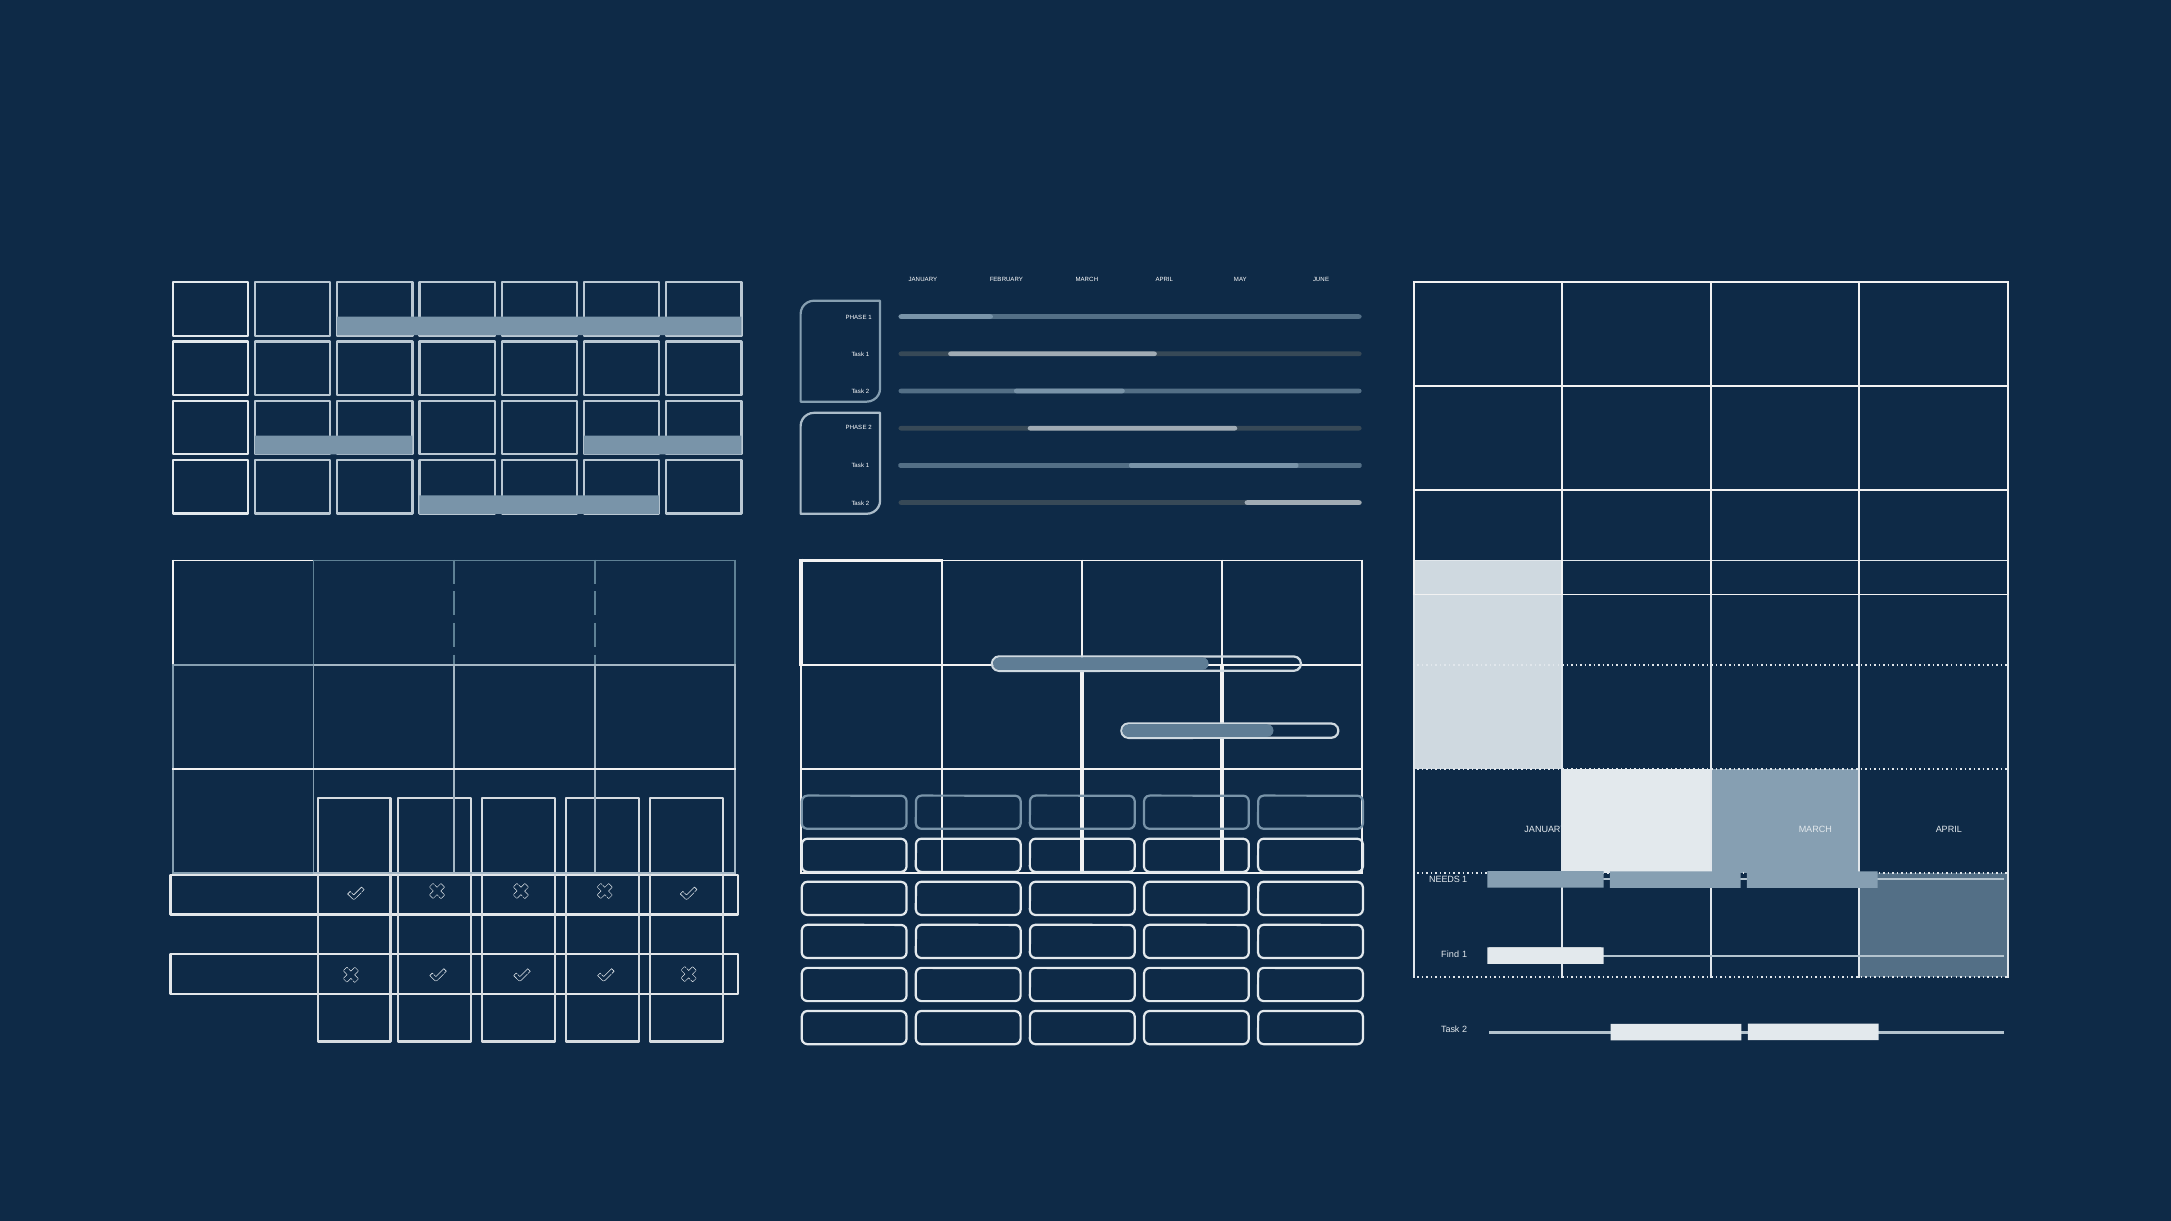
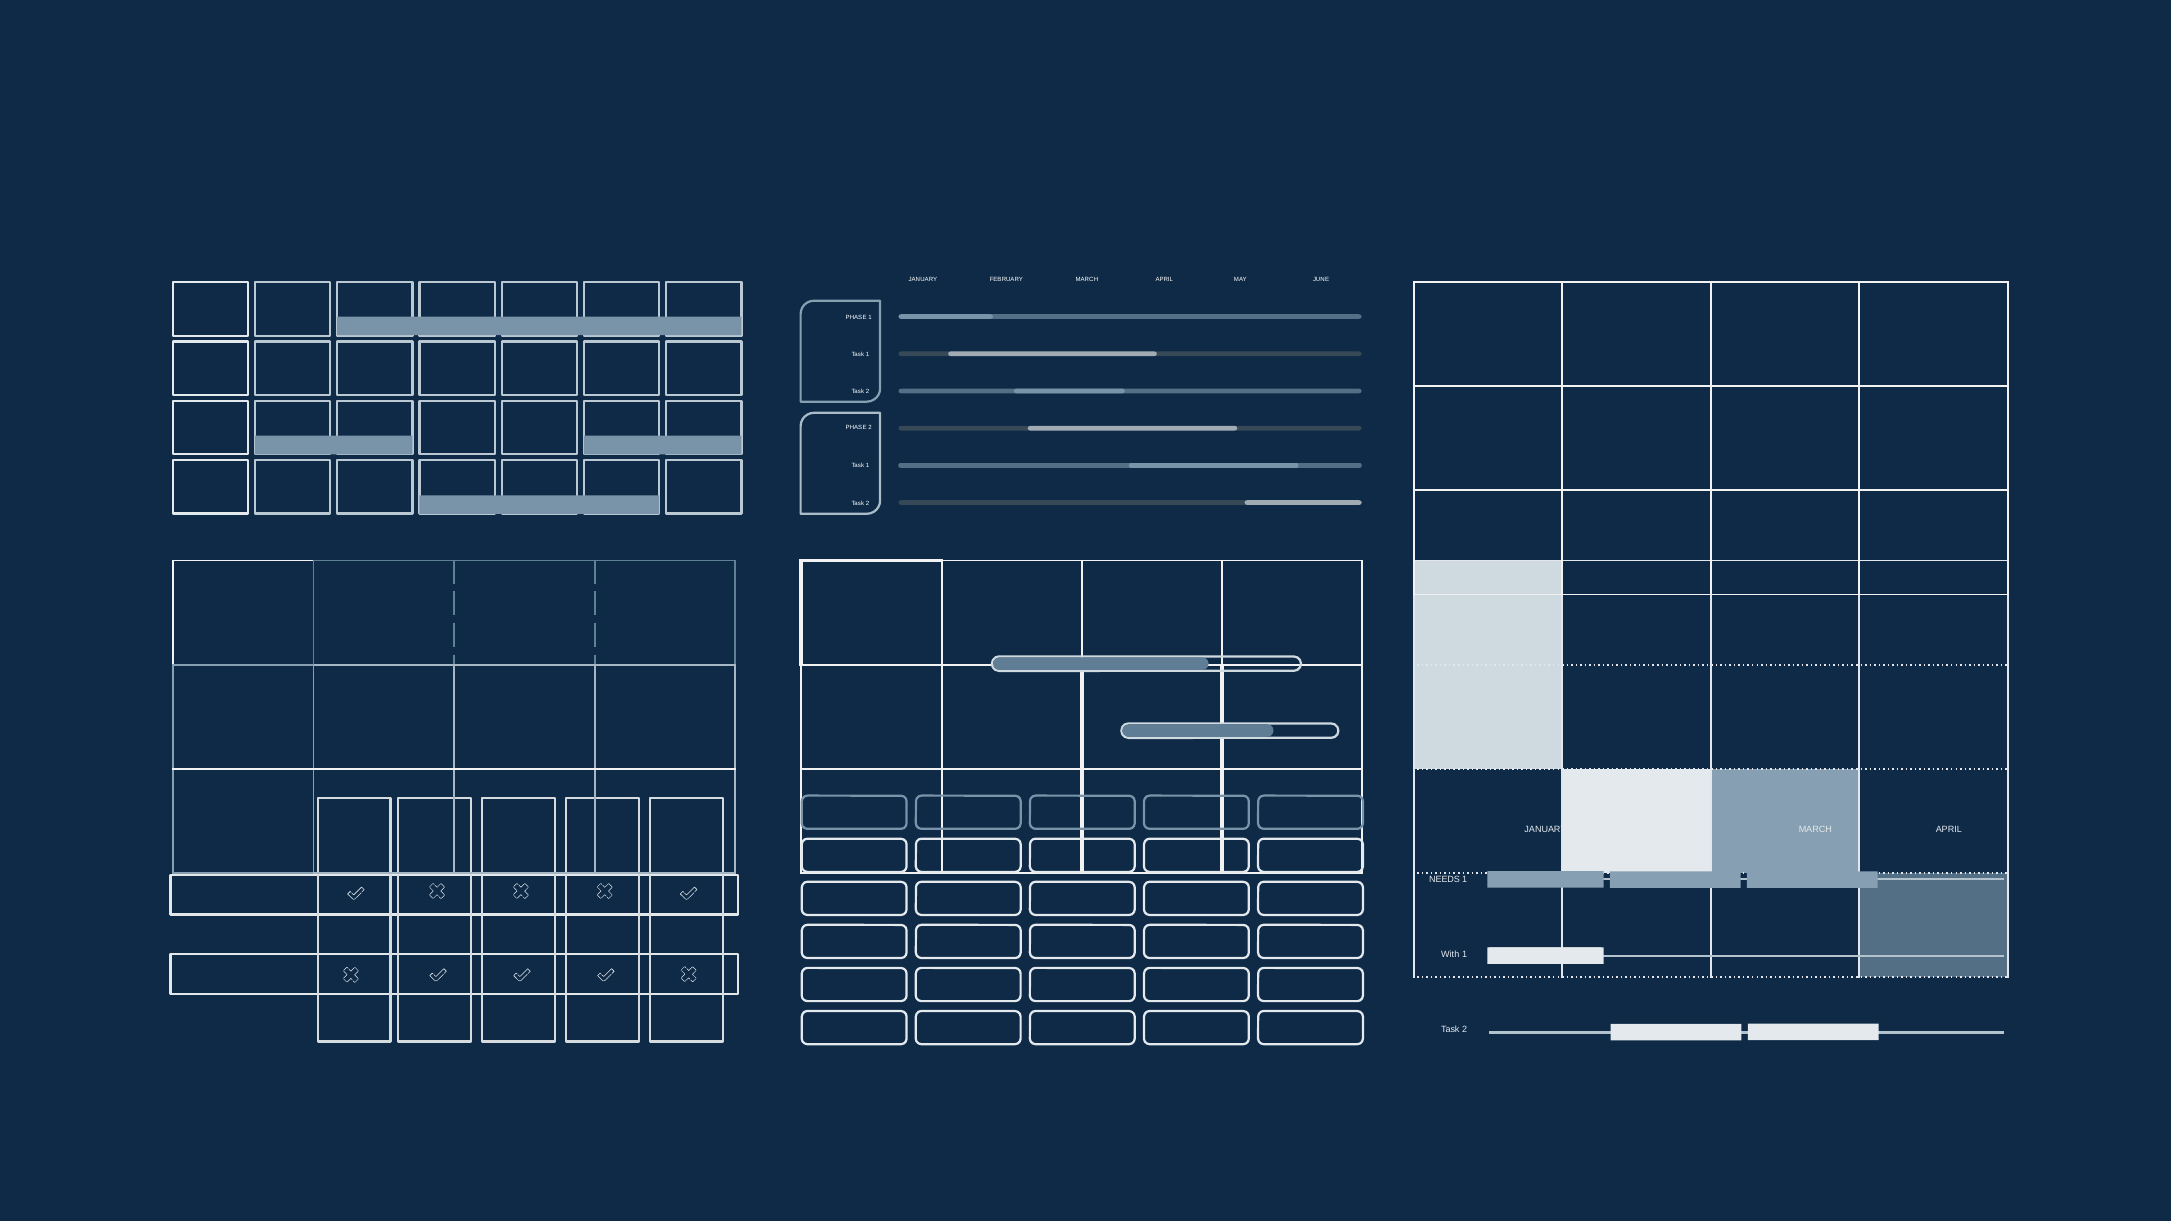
Find: Find -> With (1450, 955)
